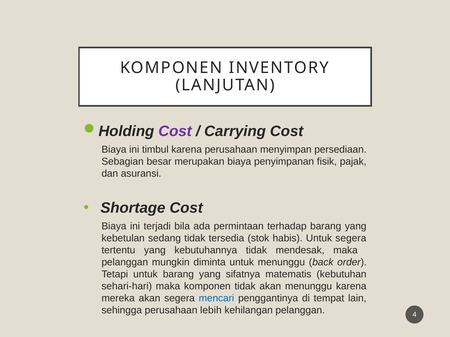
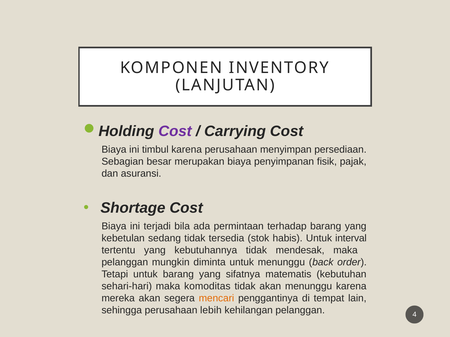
Untuk segera: segera -> interval (351, 239)
maka komponen: komponen -> komoditas (207, 287)
mencari colour: blue -> orange (216, 299)
